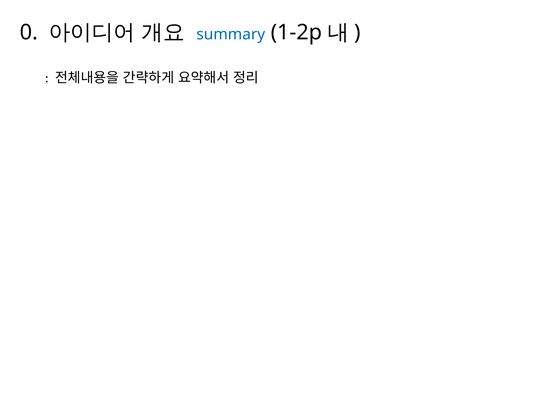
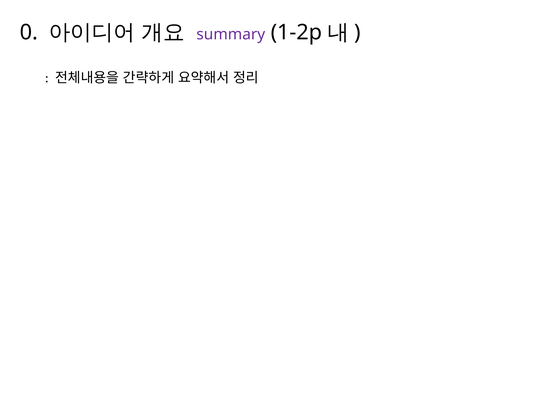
summary colour: blue -> purple (231, 35)
